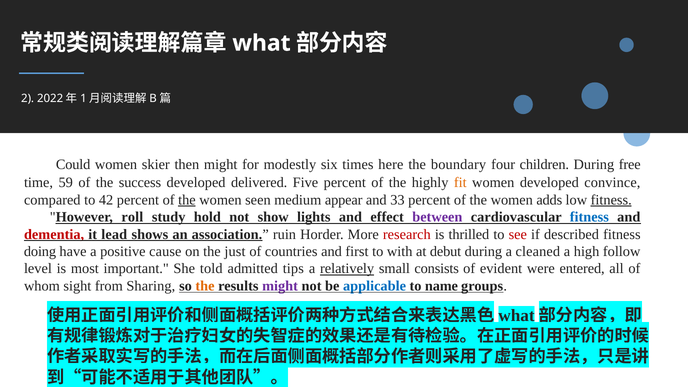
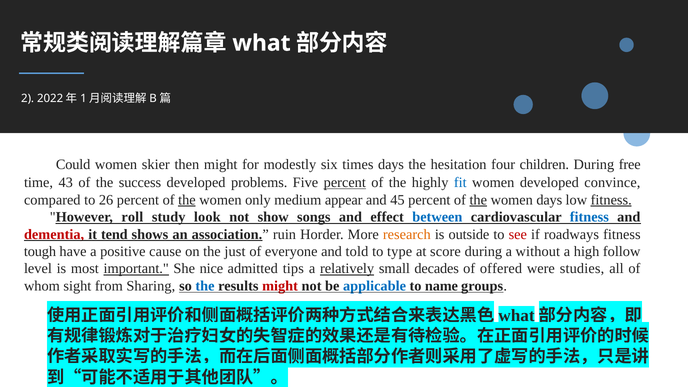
times here: here -> days (391, 164)
boundary: boundary -> hesitation (459, 164)
59: 59 -> 43 (66, 183)
delivered: delivered -> problems (259, 183)
percent underline: none -> present (345, 183)
fit colour: orange -> blue (460, 183)
42: 42 -> 26 (106, 200)
seen: seen -> only (258, 200)
33: 33 -> 45 (397, 200)
the underline: none -> present (478, 200)
women adds: adds -> days (549, 200)
hold: hold -> look (207, 217)
lights: lights -> songs (314, 217)
between colour: purple -> blue (437, 217)
lead: lead -> tend (114, 234)
research colour: red -> orange (407, 234)
thrilled: thrilled -> outside (469, 234)
described: described -> roadways (571, 234)
doing: doing -> tough (40, 251)
countries: countries -> everyone (291, 251)
first: first -> told (357, 251)
with: with -> type (400, 251)
debut: debut -> score (445, 251)
cleaned: cleaned -> without (538, 251)
important underline: none -> present (136, 269)
told: told -> nice (211, 269)
consists: consists -> decades (437, 269)
evident: evident -> offered (501, 269)
entered: entered -> studies (582, 269)
the colour: orange -> blue (205, 286)
might colour: purple -> red (280, 286)
